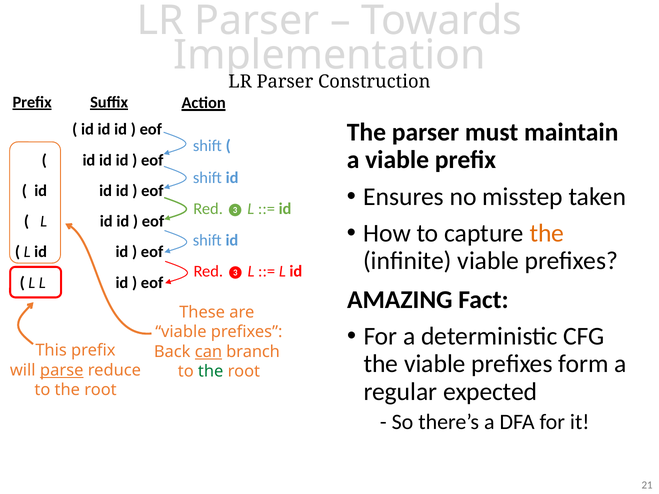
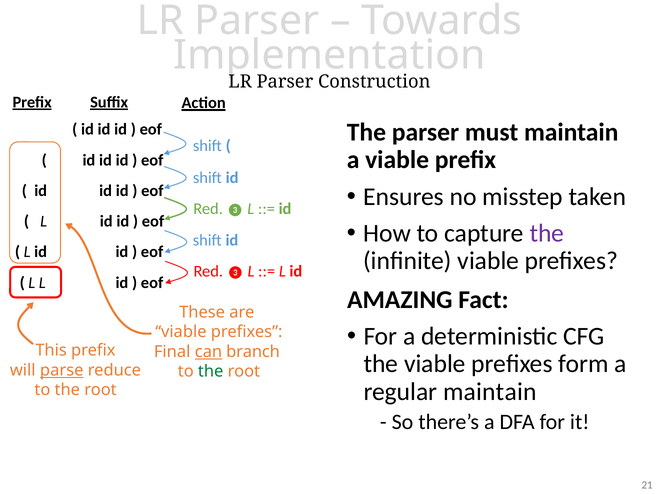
the colour: orange -> purple (547, 233)
Back: Back -> Final (172, 352)
regular expected: expected -> maintain (490, 392)
